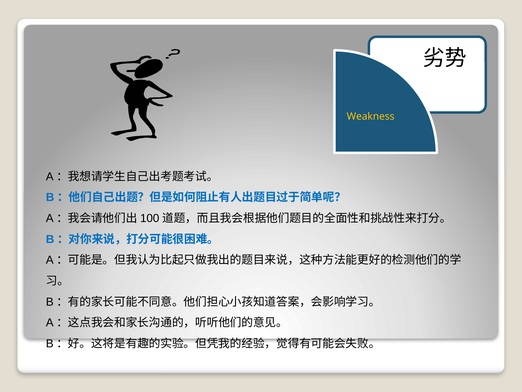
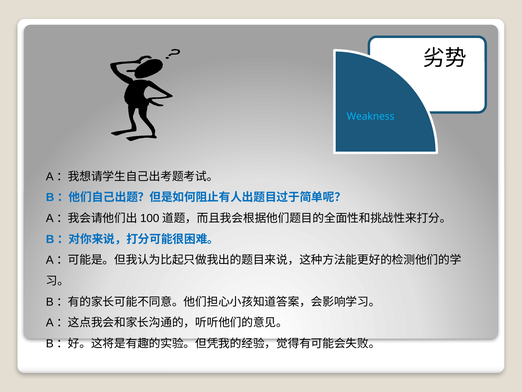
Weakness colour: yellow -> light blue (371, 116)
